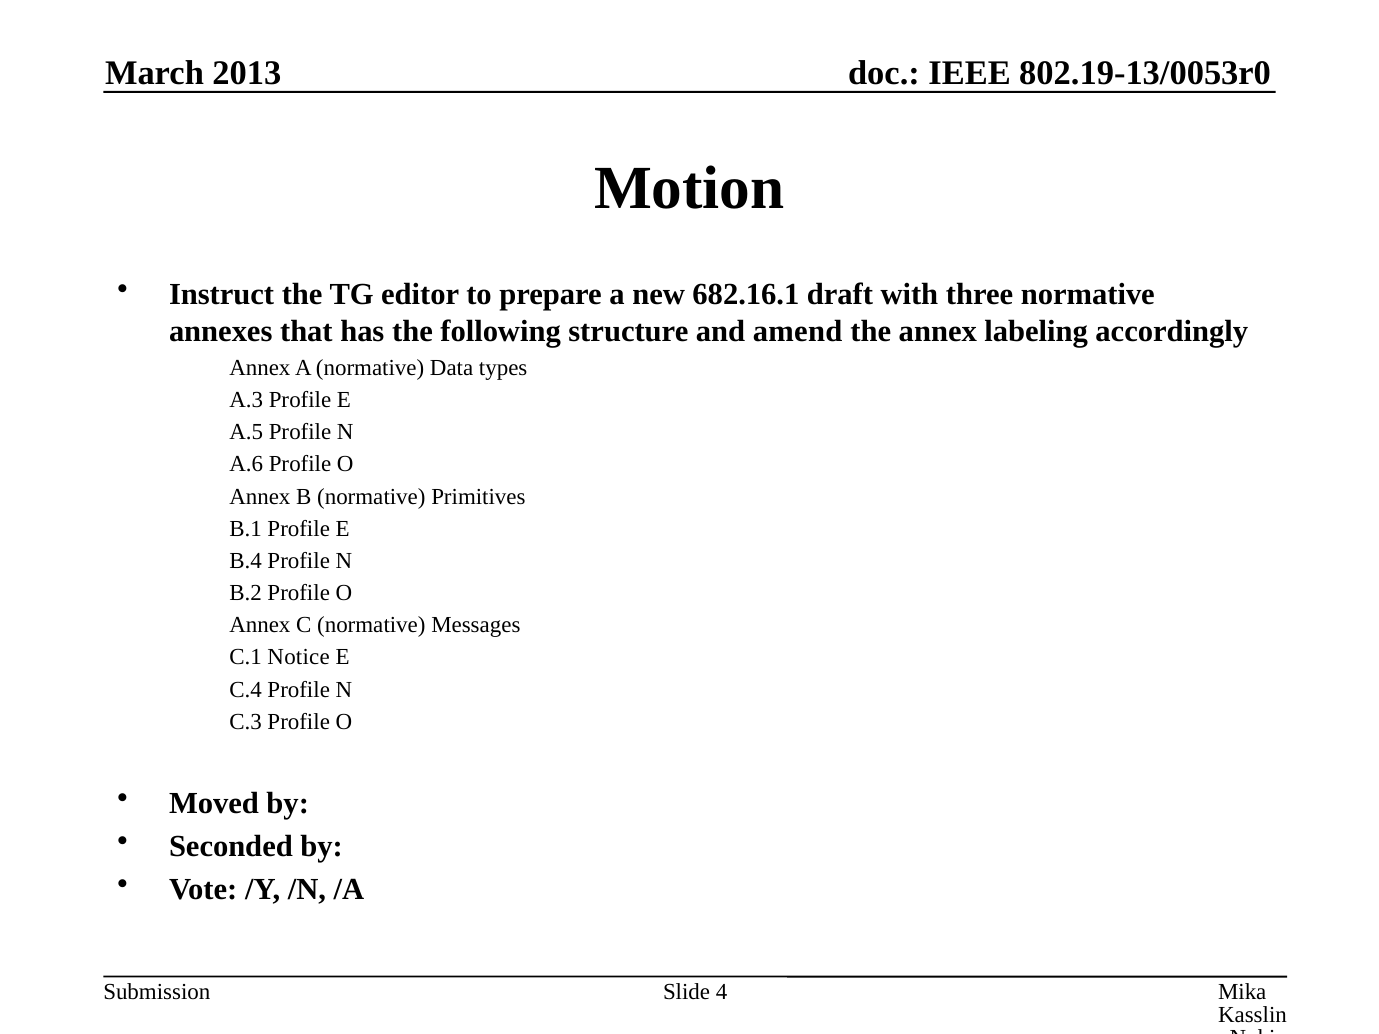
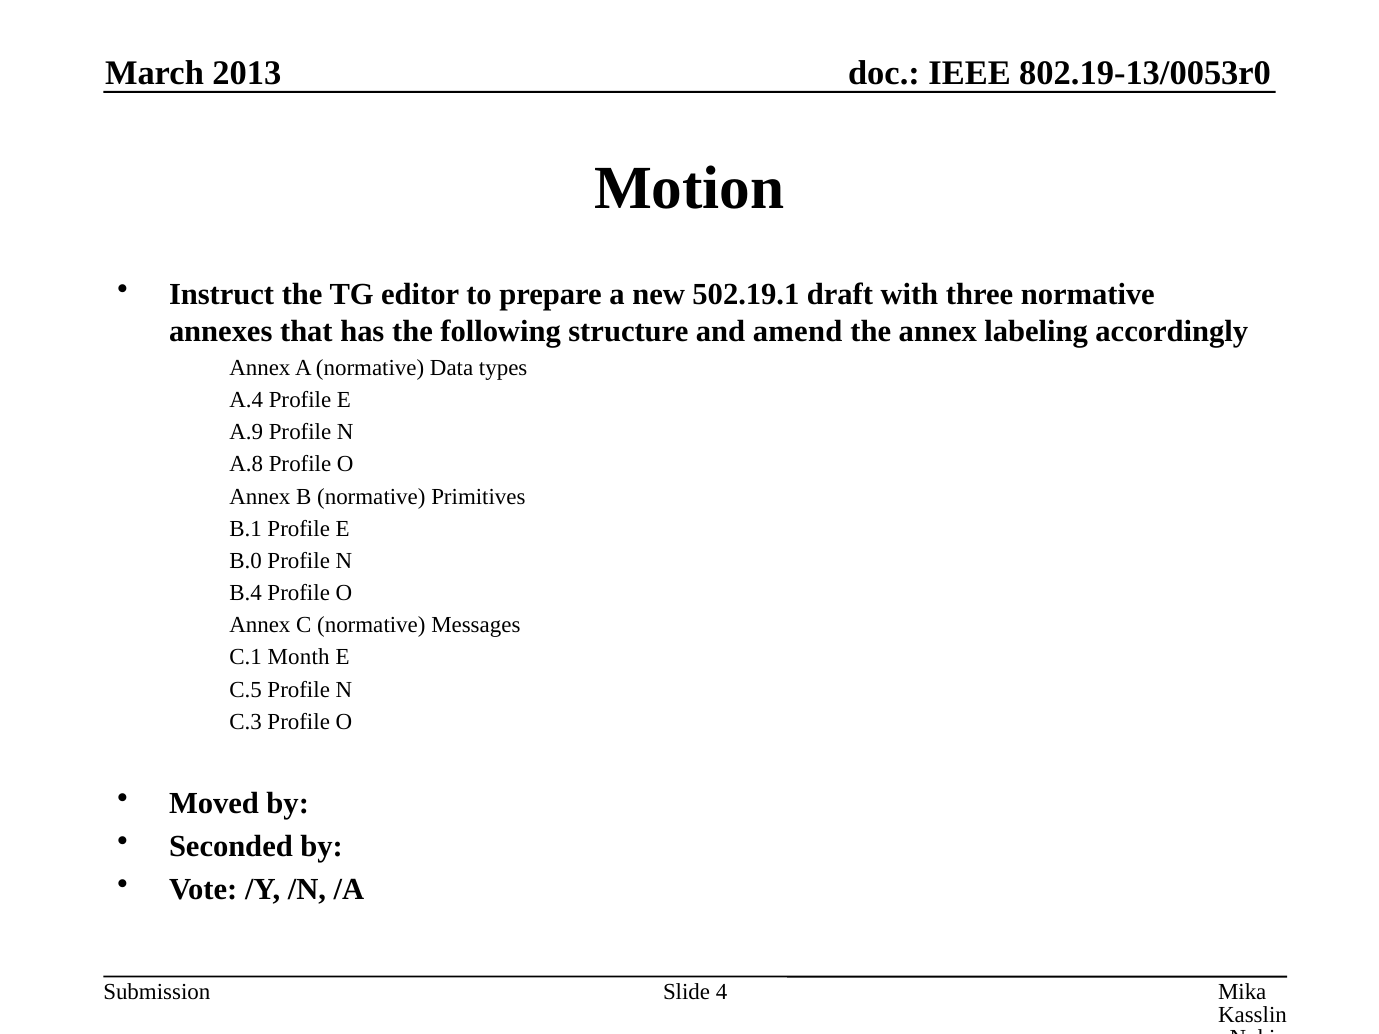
682.16.1: 682.16.1 -> 502.19.1 (746, 295)
A.3: A.3 -> A.4 (246, 400)
A.5: A.5 -> A.9 (246, 432)
A.6: A.6 -> A.8 (246, 464)
B.4: B.4 -> B.0 (246, 561)
B.2: B.2 -> B.4 (246, 593)
Notice: Notice -> Month (299, 658)
C.4: C.4 -> C.5 (246, 690)
